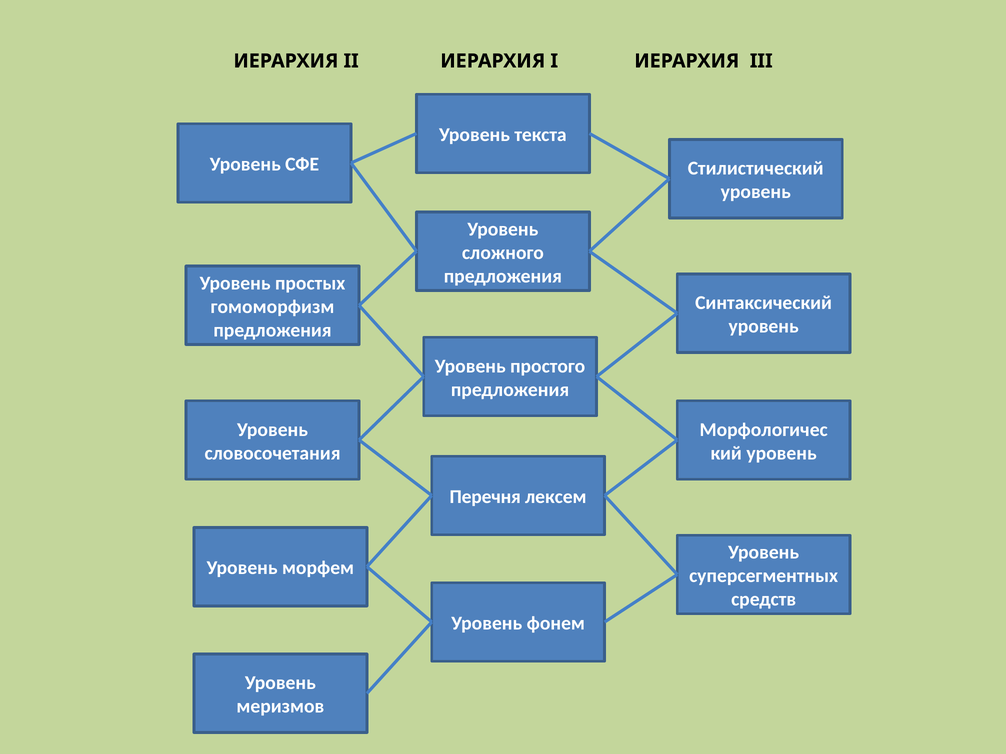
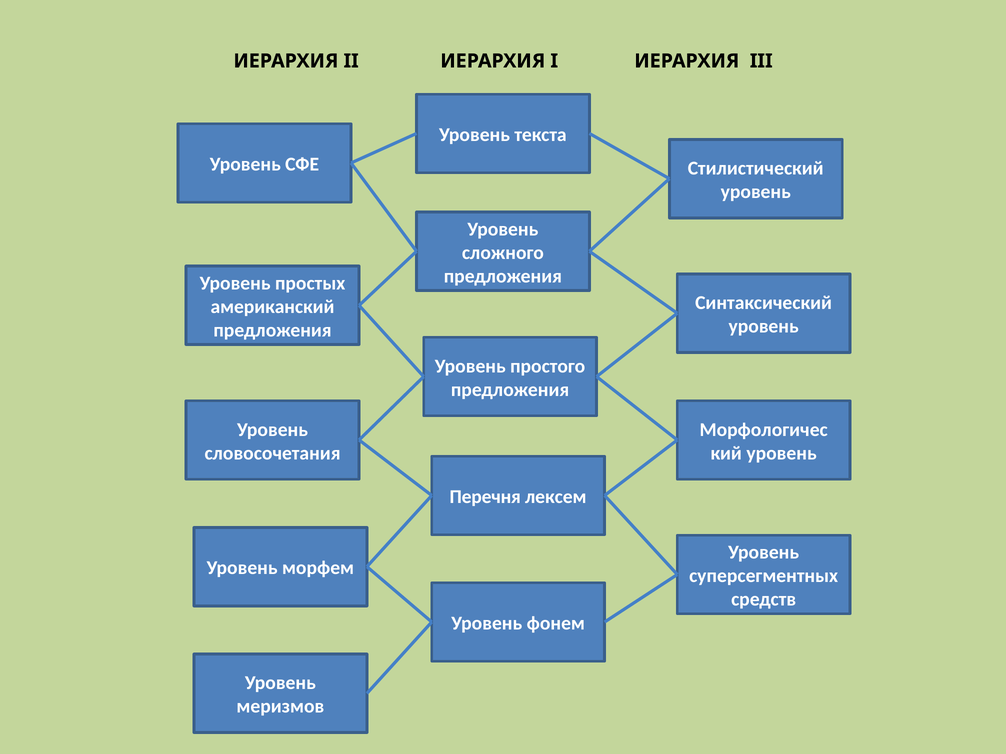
гомоморфизм: гомоморфизм -> американский (273, 307)
